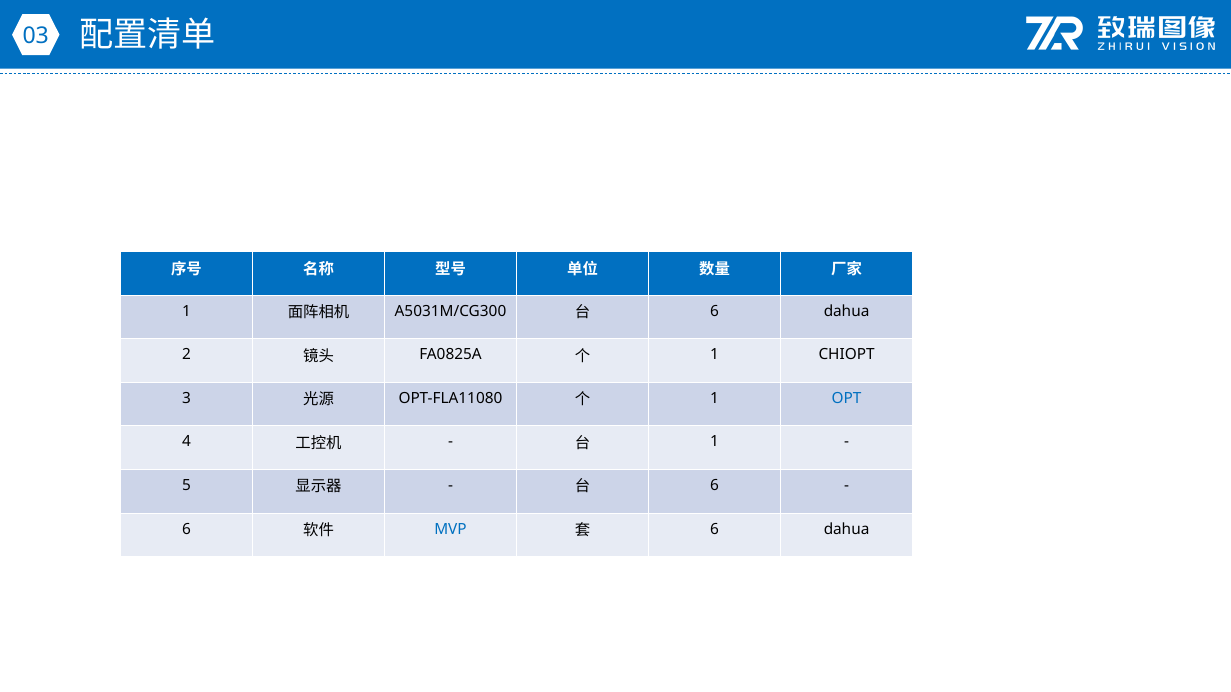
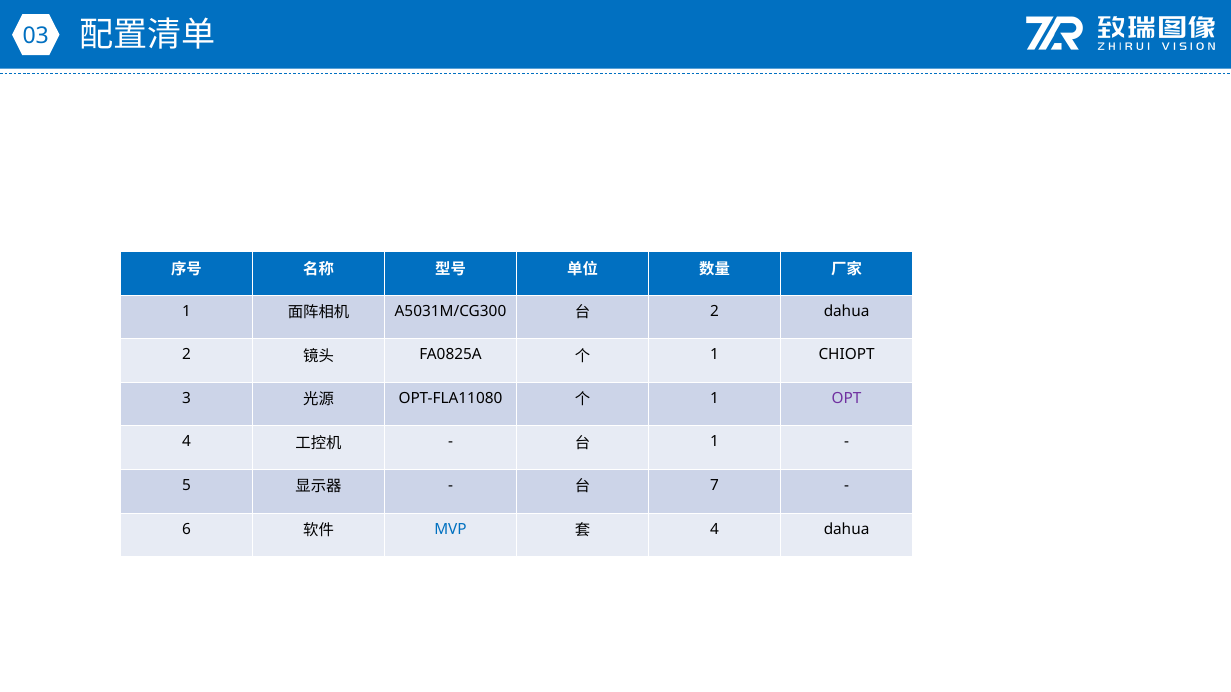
6: 6 -> 2 (715, 311)
OPT colour: blue -> purple (847, 399)
6: 6 -> 7 (715, 486)
6: 6 -> 4 (715, 529)
